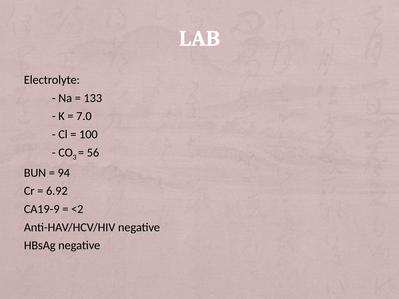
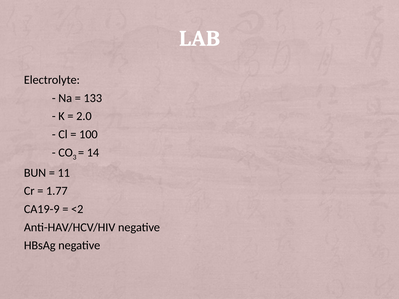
7.0: 7.0 -> 2.0 (84, 116)
56: 56 -> 14 (93, 153)
94: 94 -> 11 (64, 173)
6.92: 6.92 -> 1.77 (57, 191)
